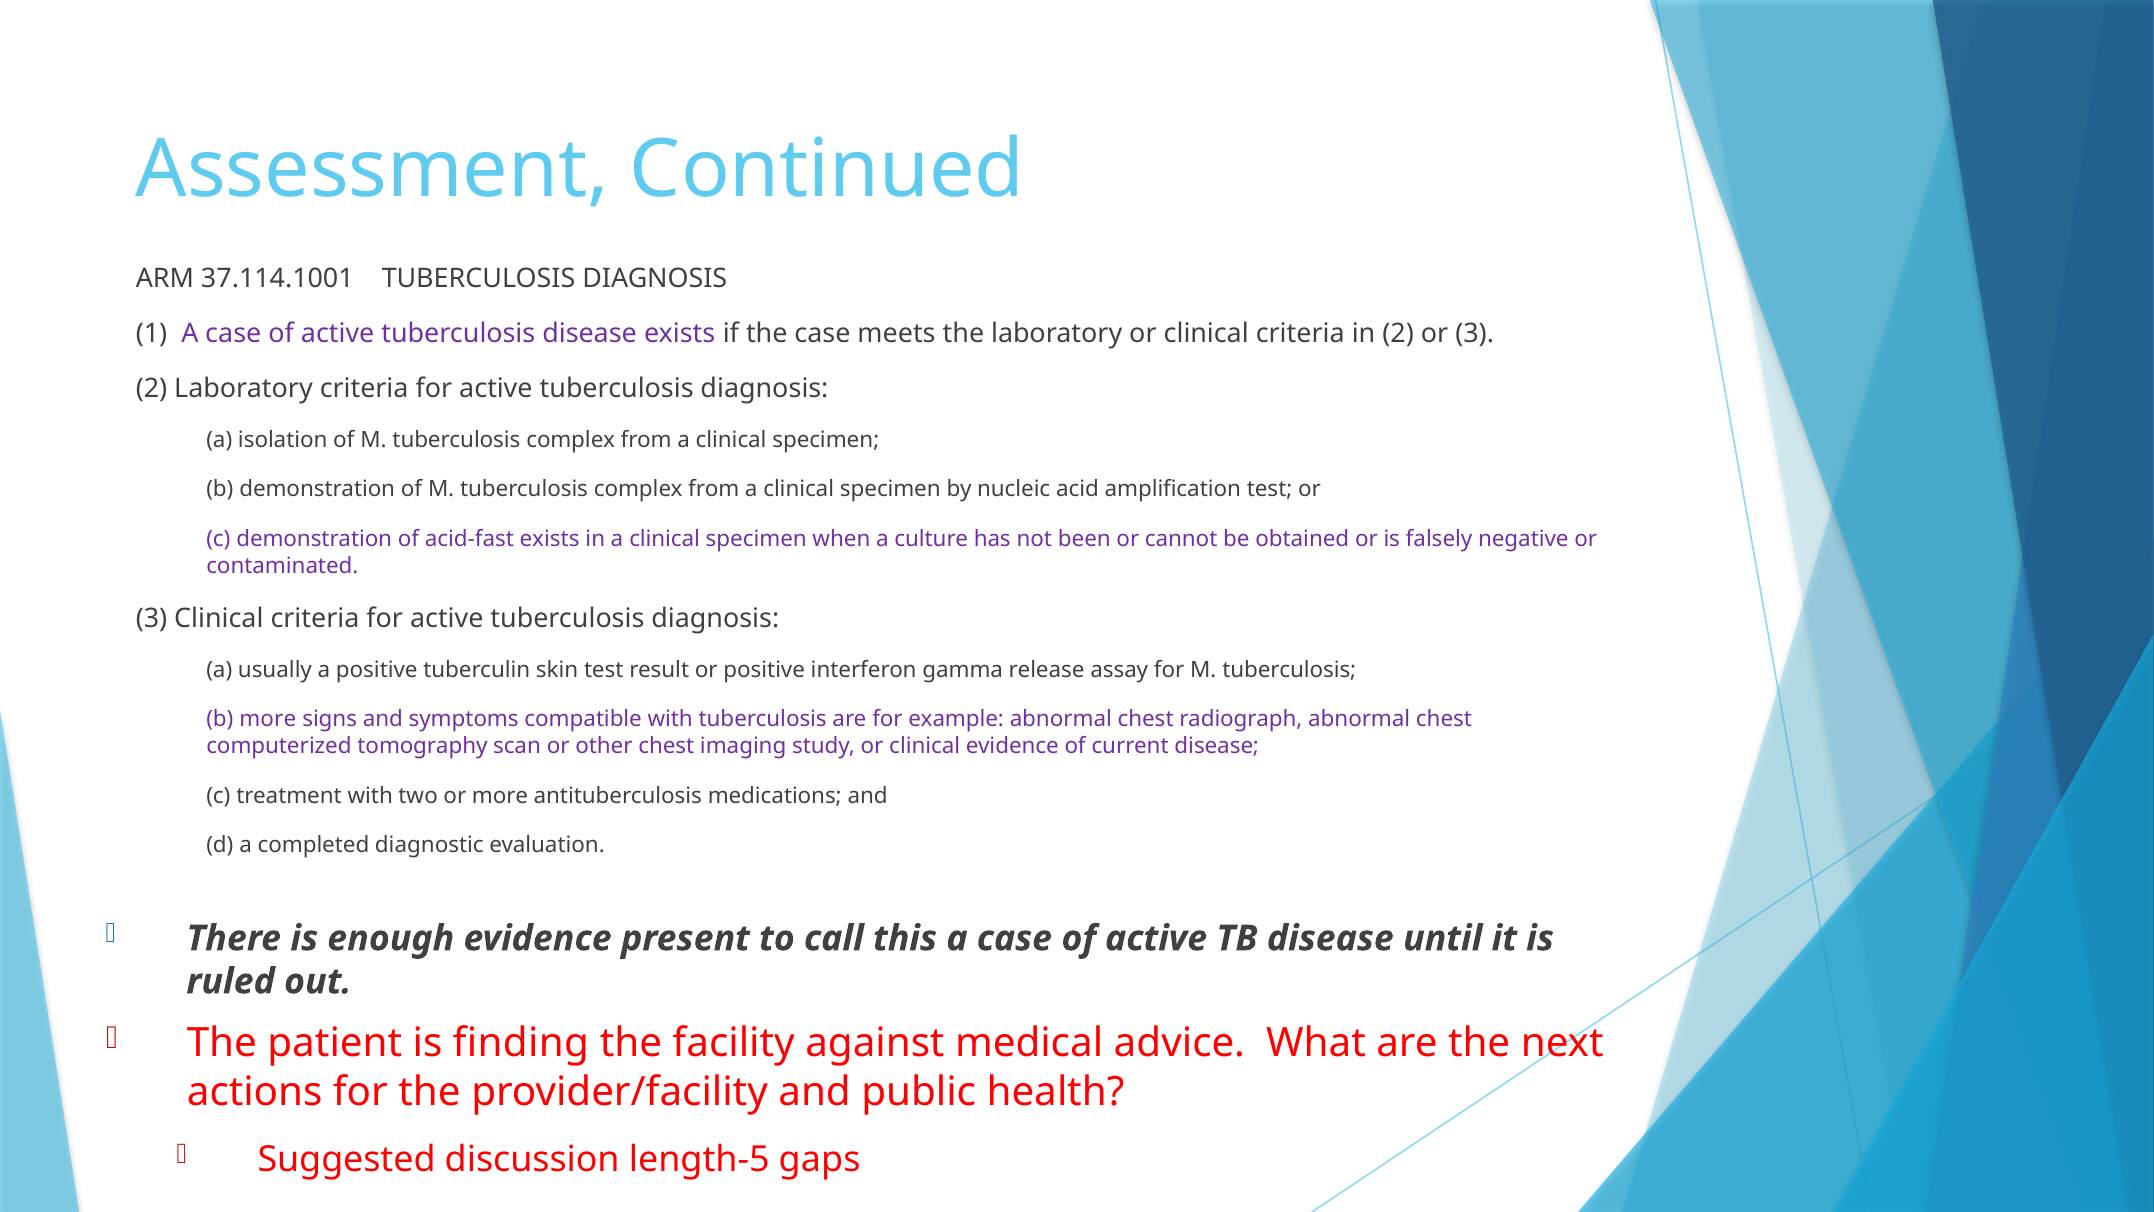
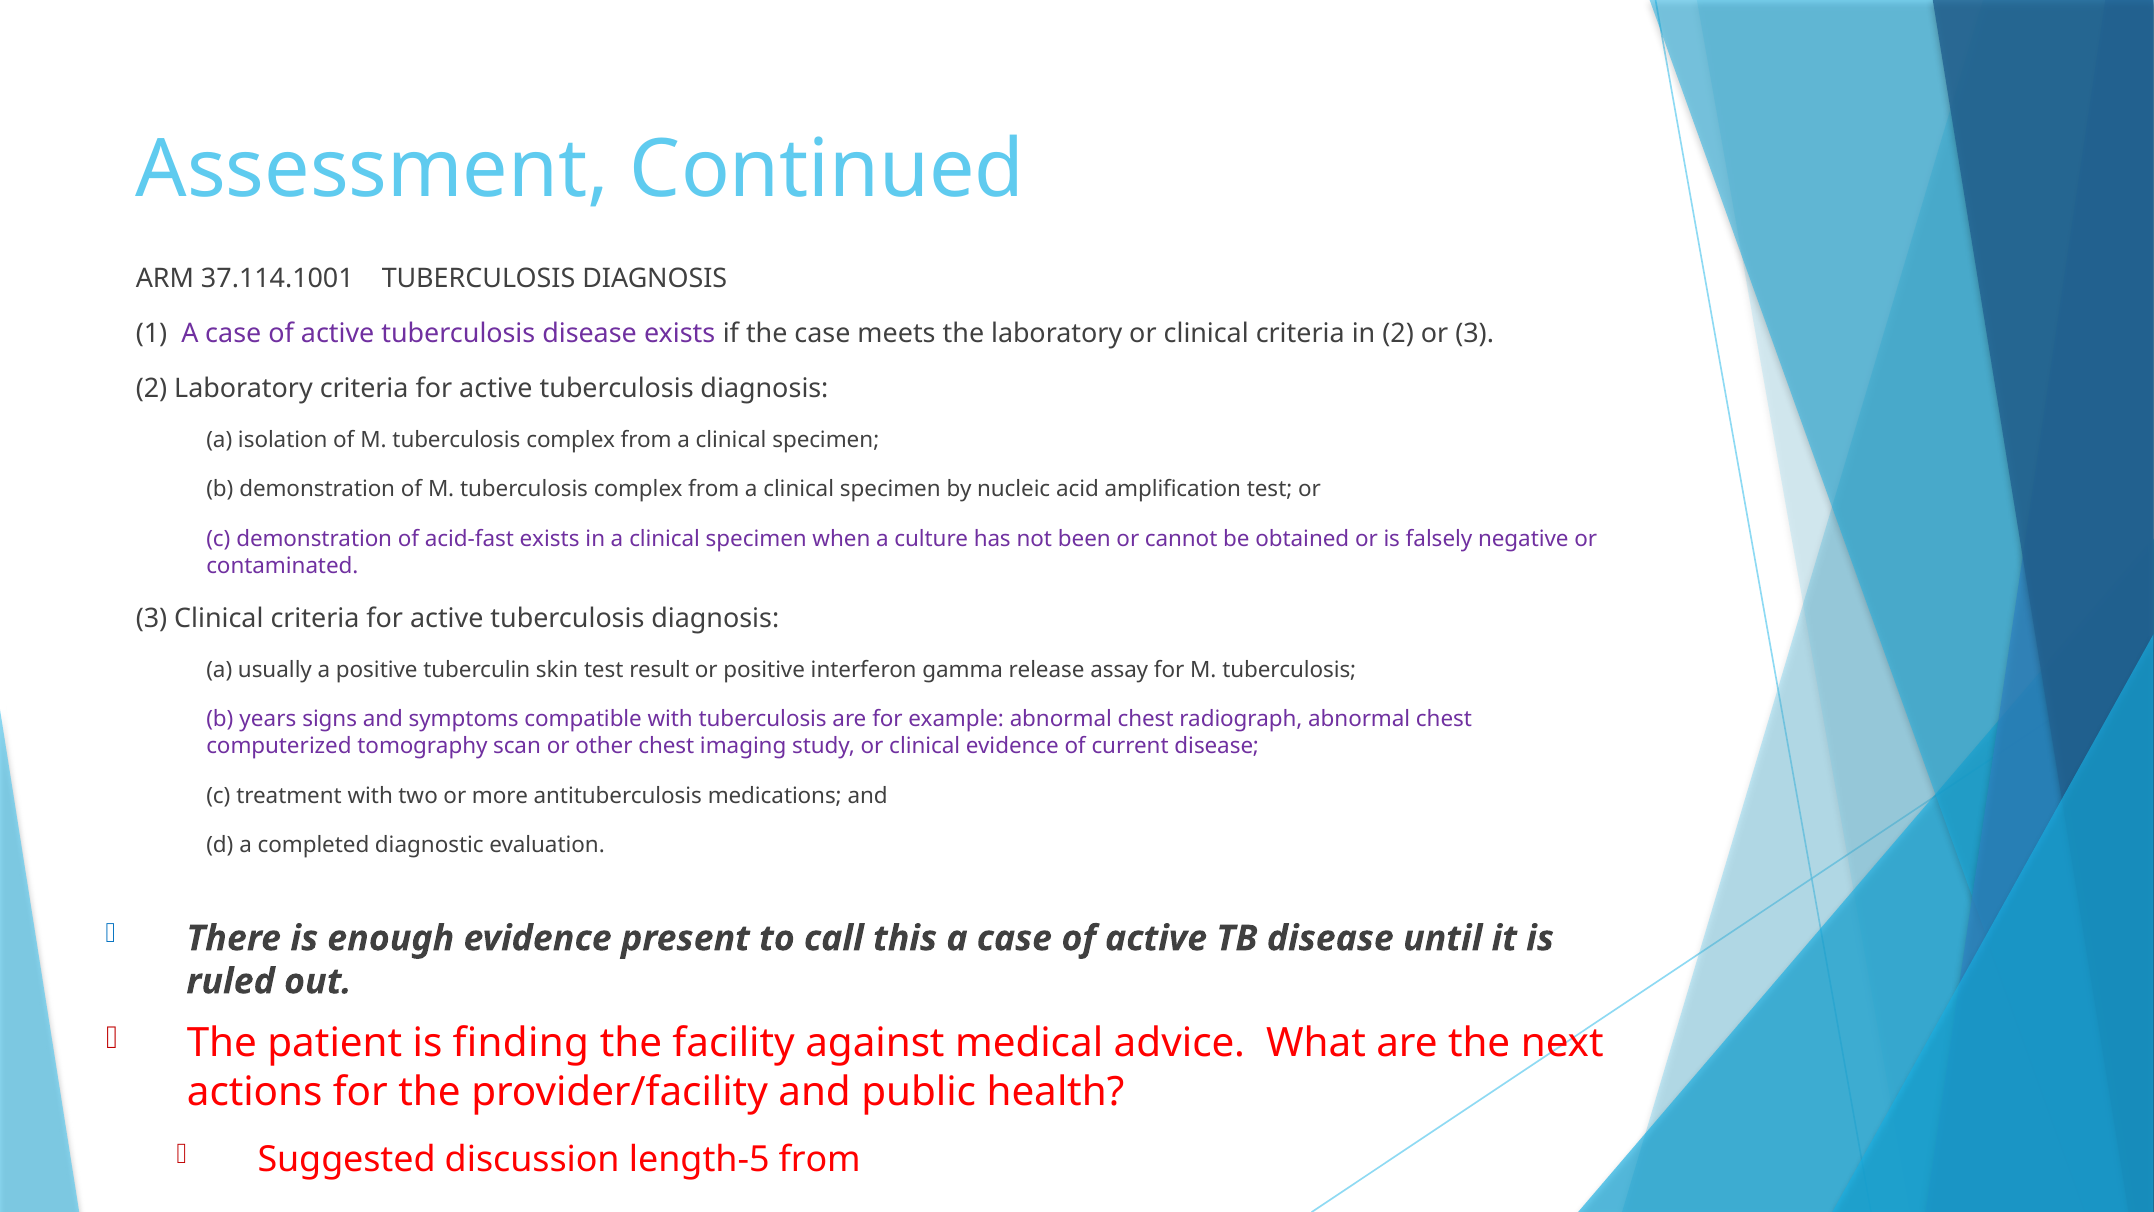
b more: more -> years (268, 719)
length-5 gaps: gaps -> from (820, 1159)
